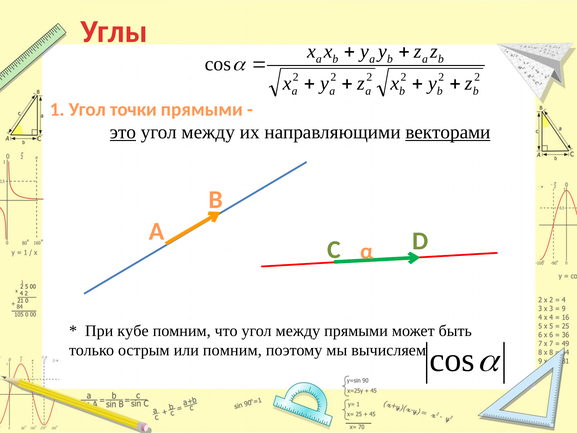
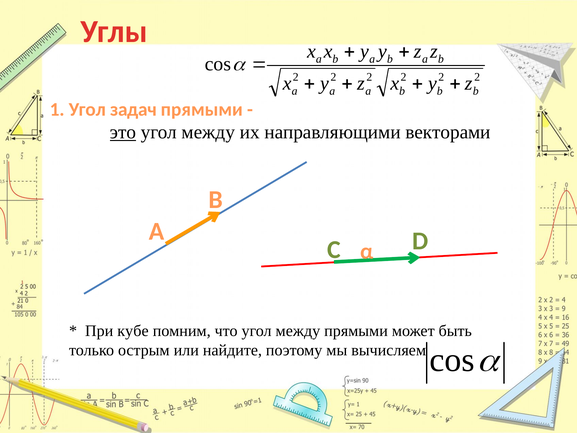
точки: точки -> задач (134, 109)
векторами underline: present -> none (448, 132)
или помним: помним -> найдите (232, 350)
